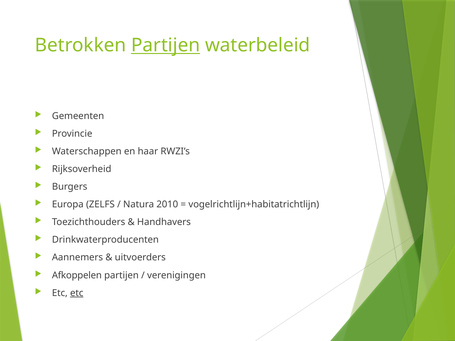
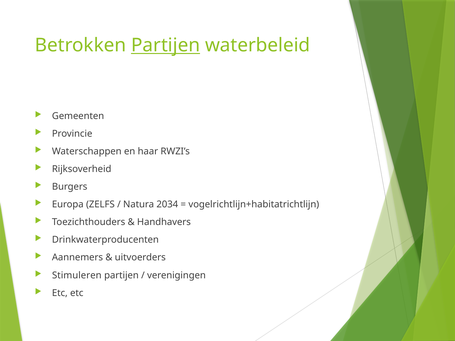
2010: 2010 -> 2034 (167, 205)
Afkoppelen: Afkoppelen -> Stimuleren (77, 275)
etc underline: present -> none (77, 293)
